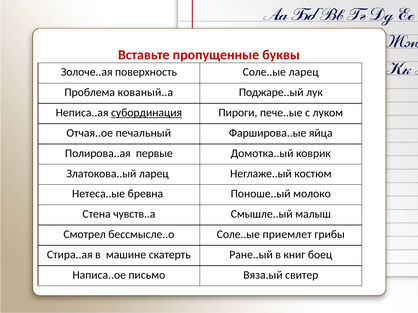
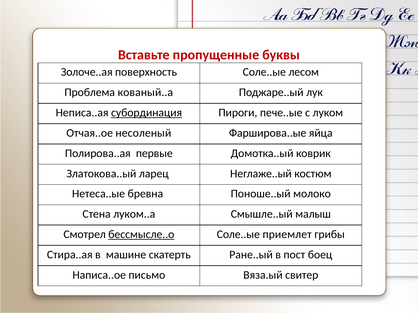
Соле..ые ларец: ларец -> лесом (304, 72)
печальный: печальный -> несоленый (143, 133)
чувств..а: чувств..а -> луком..а (134, 214)
бессмысле..о underline: none -> present (141, 235)
книг: книг -> пост (294, 255)
